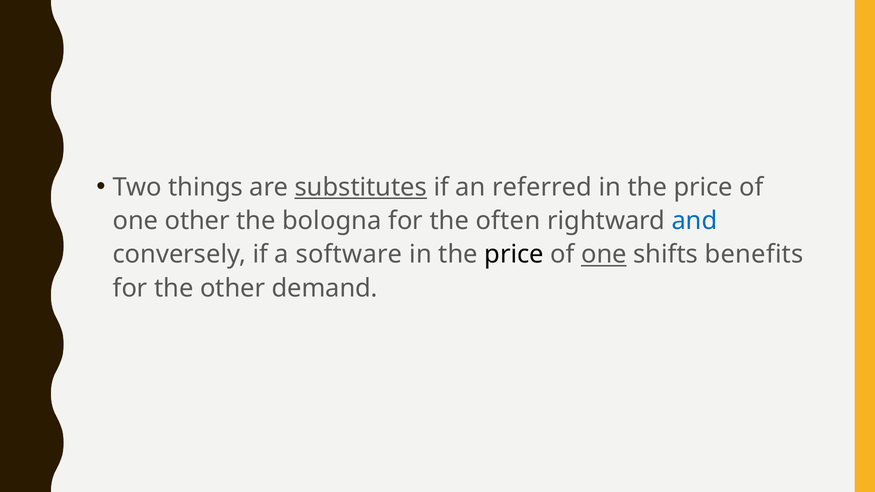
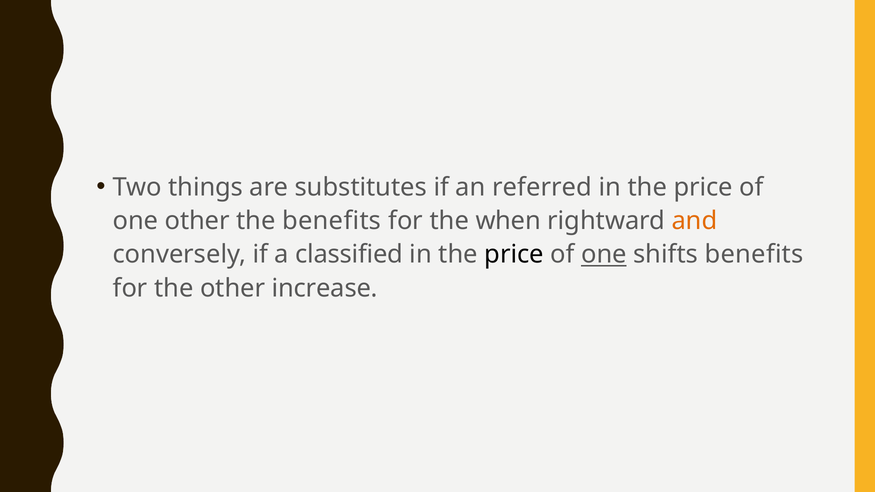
substitutes underline: present -> none (361, 187)
the bologna: bologna -> benefits (332, 221)
often: often -> when (508, 221)
and colour: blue -> orange (695, 221)
software: software -> classified (349, 255)
demand: demand -> increase (325, 288)
